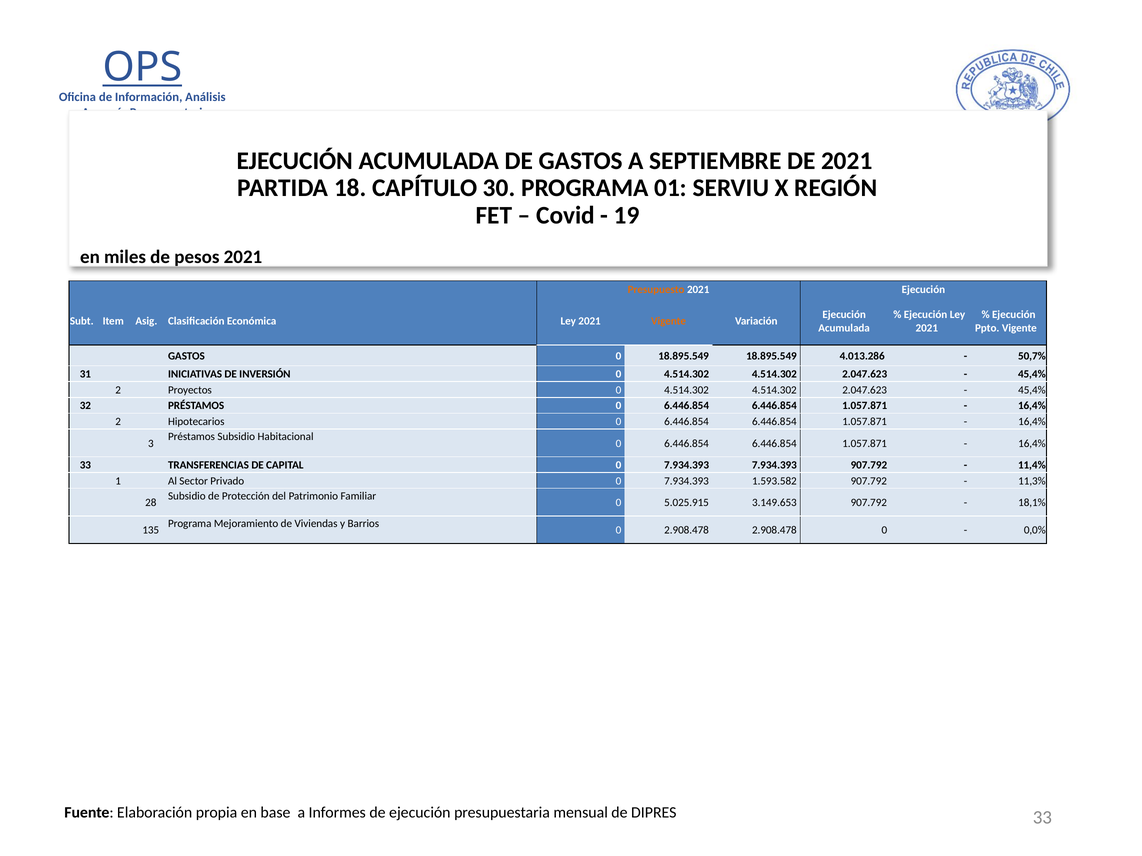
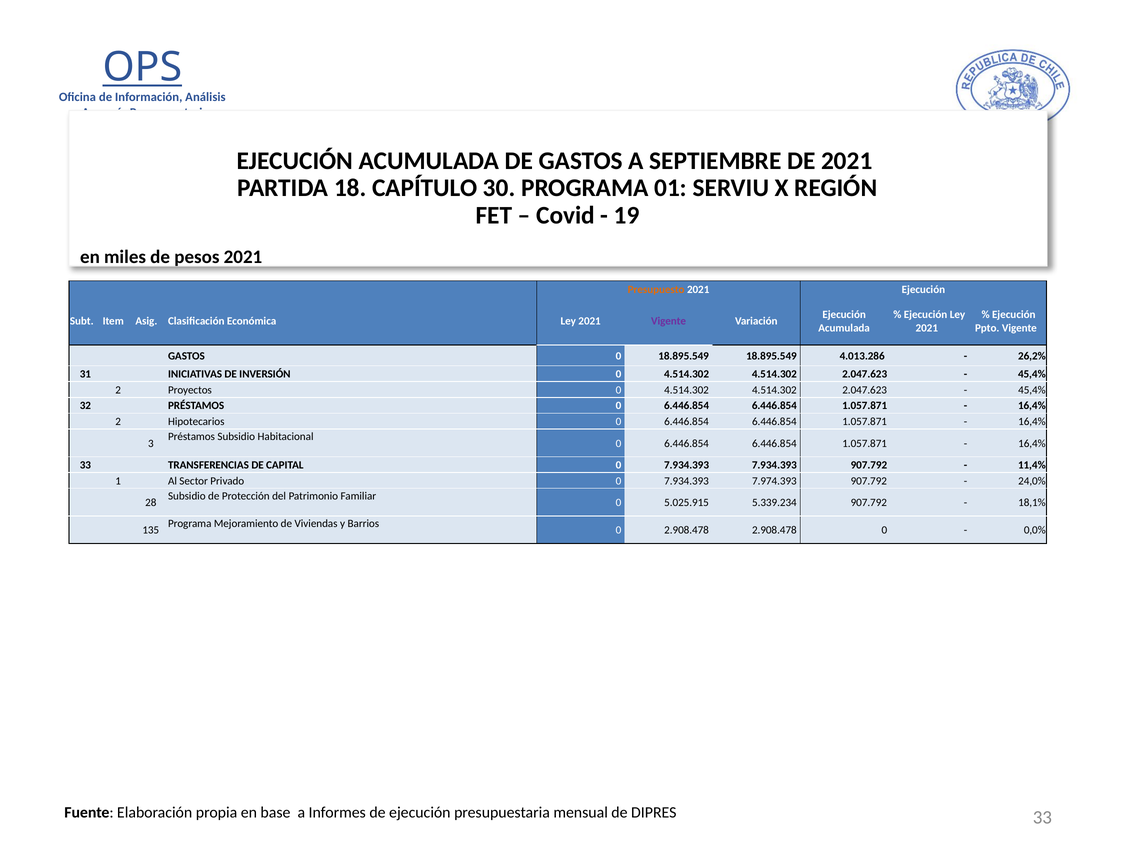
Vigente colour: orange -> purple (669, 321)
50,7%: 50,7% -> 26,2% (1032, 356)
1.593.582: 1.593.582 -> 7.974.393 (774, 481)
11,3%: 11,3% -> 24,0% (1032, 481)
3.149.653: 3.149.653 -> 5.339.234 (774, 503)
